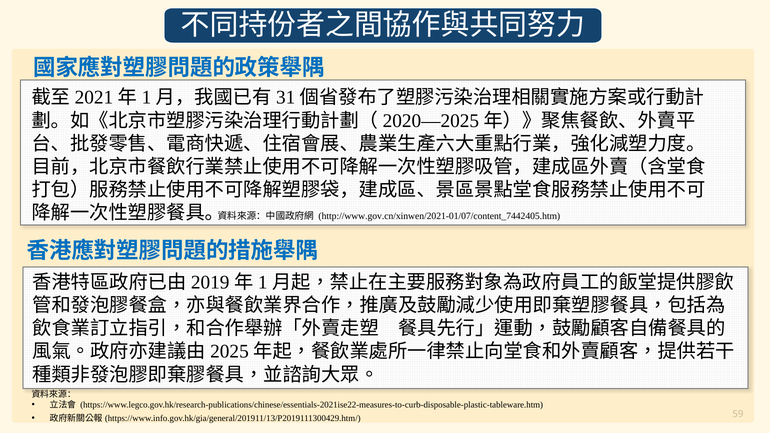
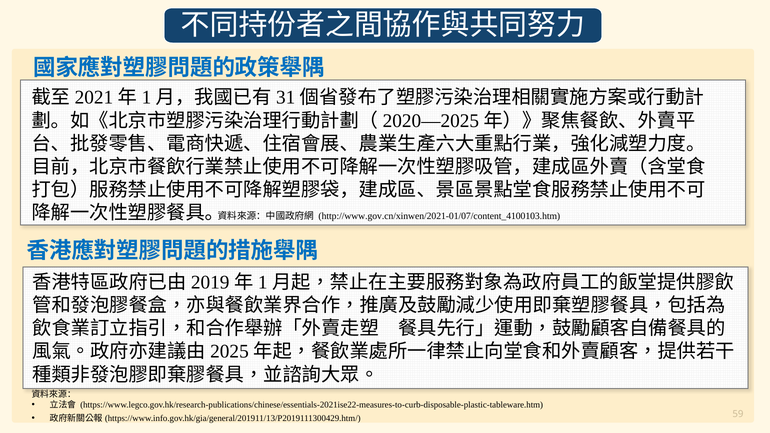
http://www.gov.cn/xinwen/2021-01/07/content_7442405.htm: http://www.gov.cn/xinwen/2021-01/07/content_7442405.htm -> http://www.gov.cn/xinwen/2021-01/07/content_4100103.htm (439, 216)
